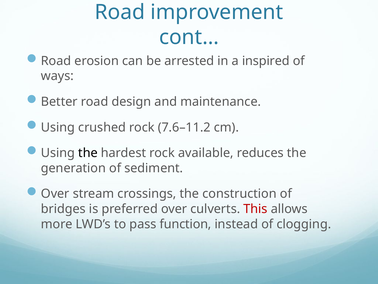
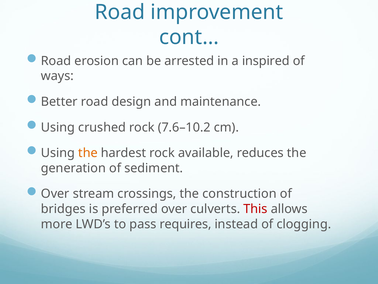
7.6–11.2: 7.6–11.2 -> 7.6–10.2 (184, 127)
the colour: black -> orange (88, 153)
function: function -> requires (186, 224)
